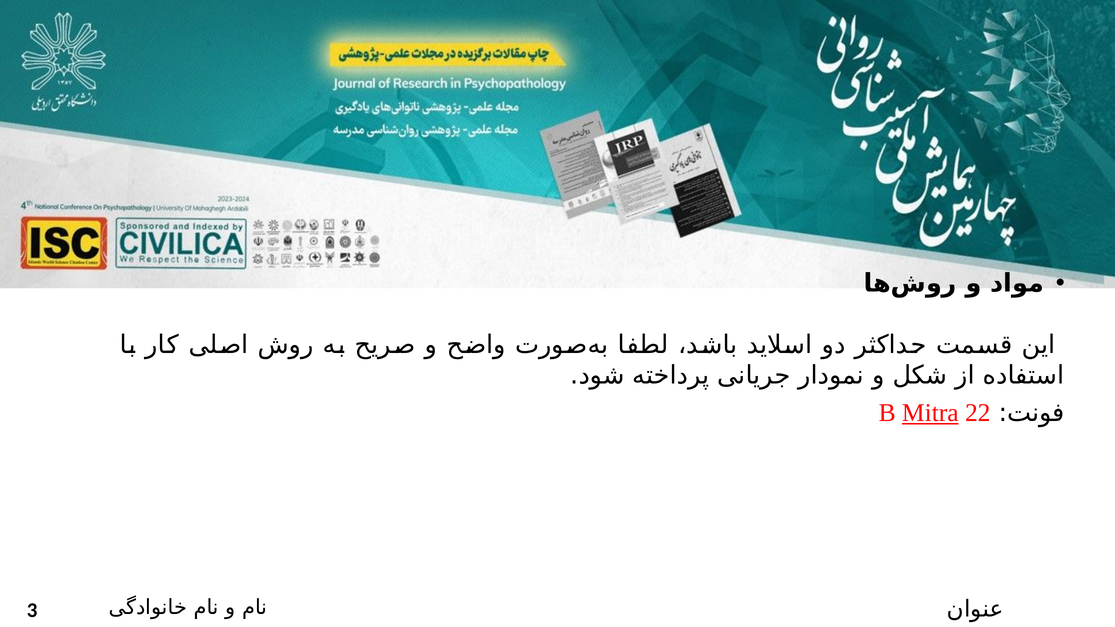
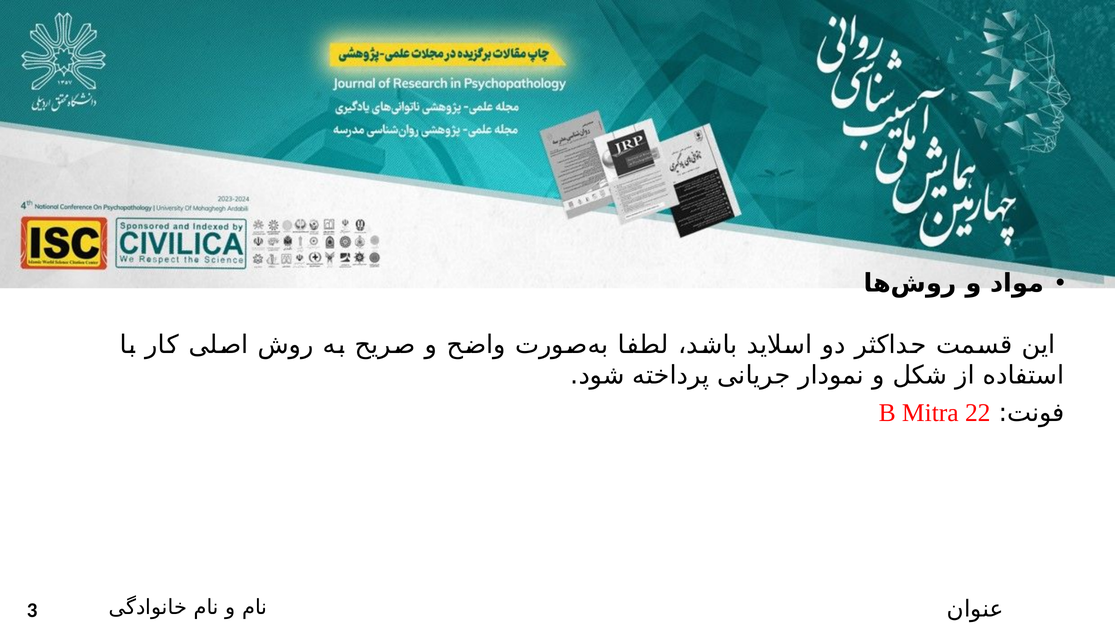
Mitra underline: present -> none (930, 413)
